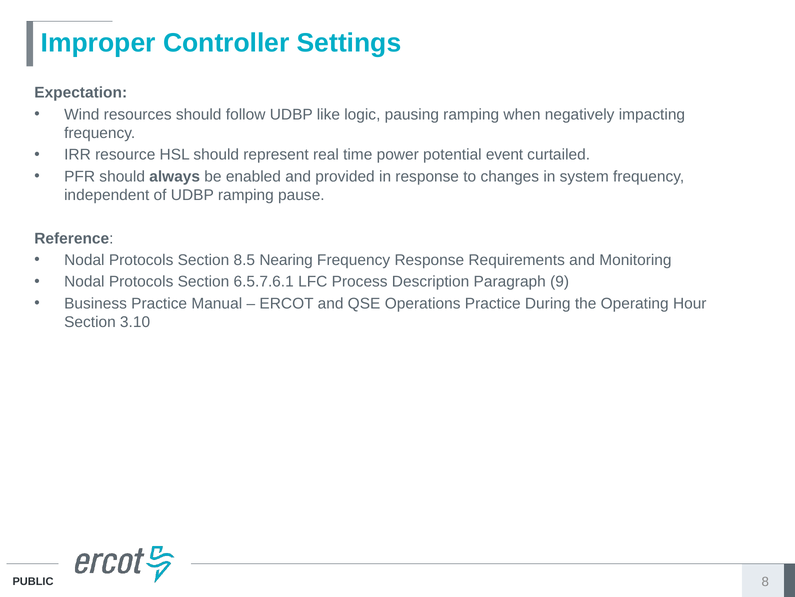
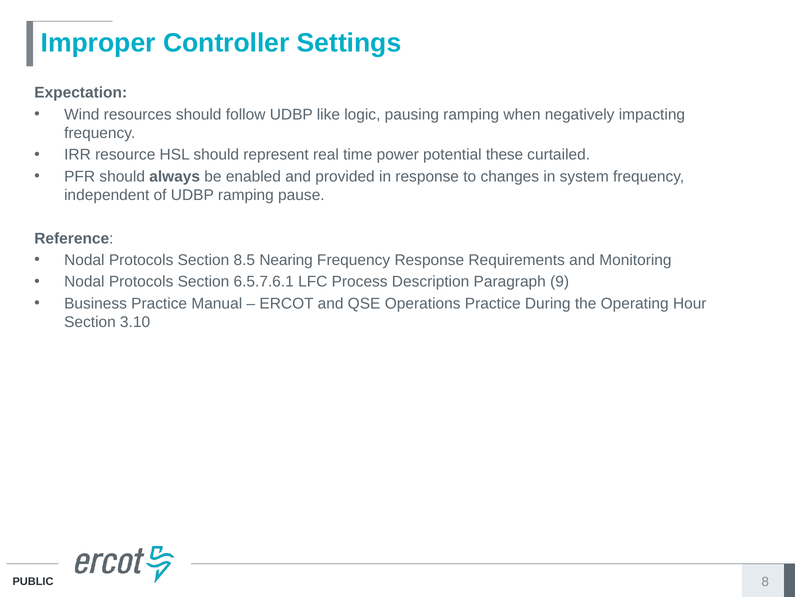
event: event -> these (505, 155)
